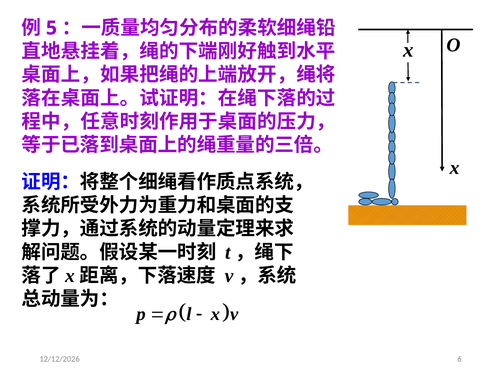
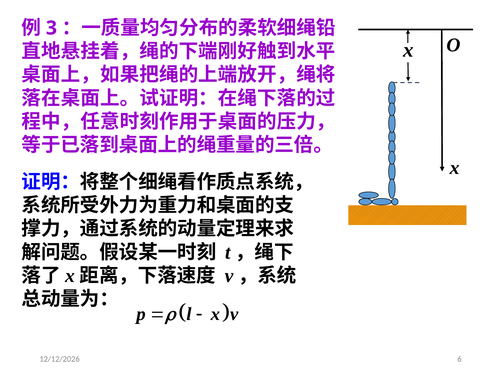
5: 5 -> 3 (51, 28)
